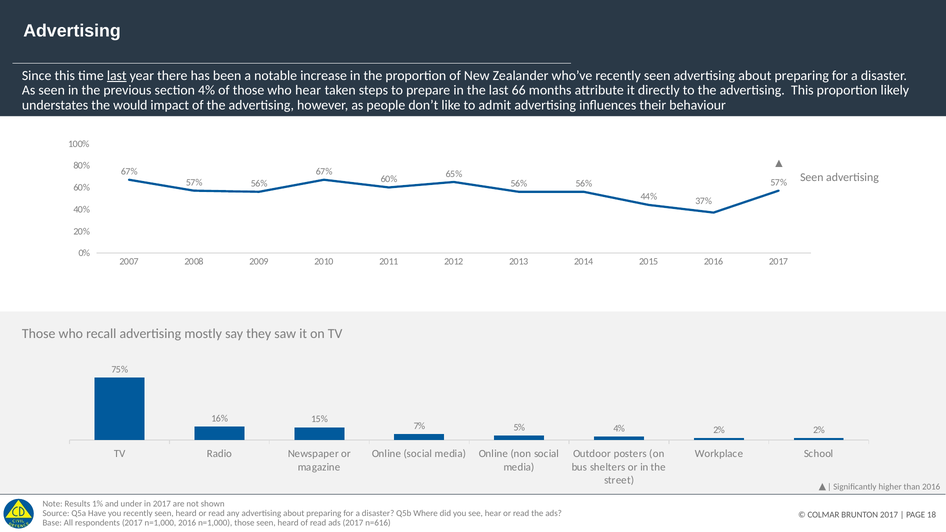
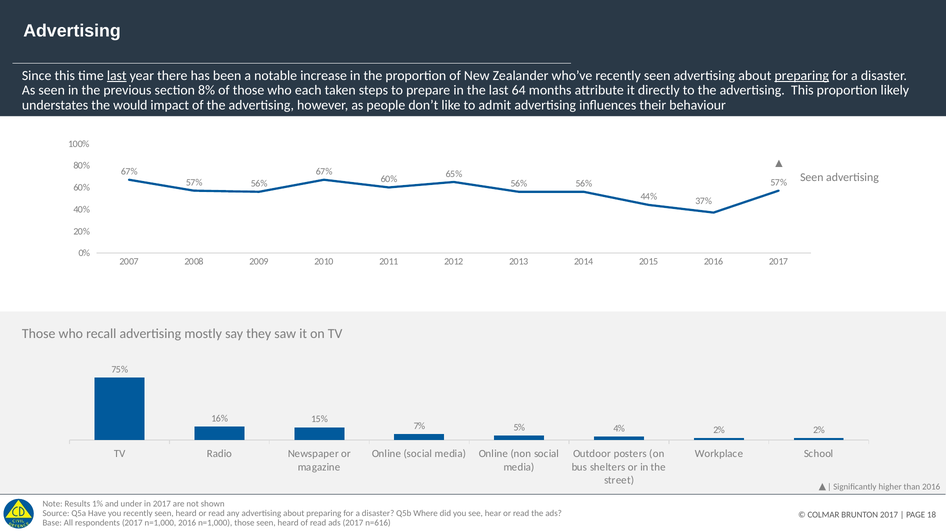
preparing underline: none -> present (802, 76)
section 4%: 4% -> 8% (207, 90)
who hear: hear -> each (308, 90)
66: 66 -> 64 (519, 90)
